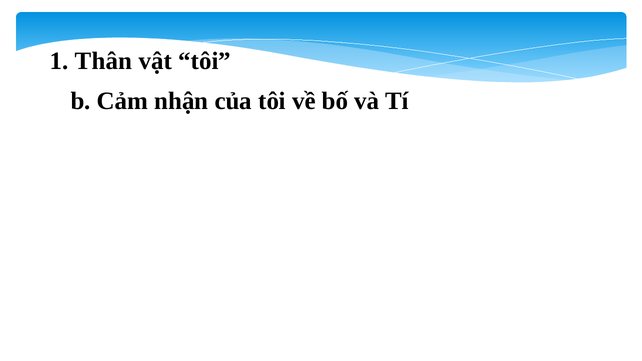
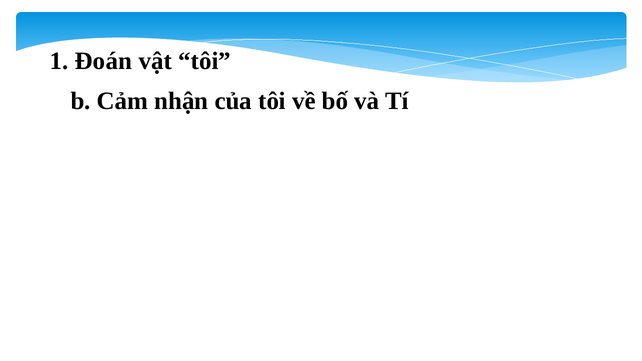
Thân: Thân -> Đoán (104, 61)
